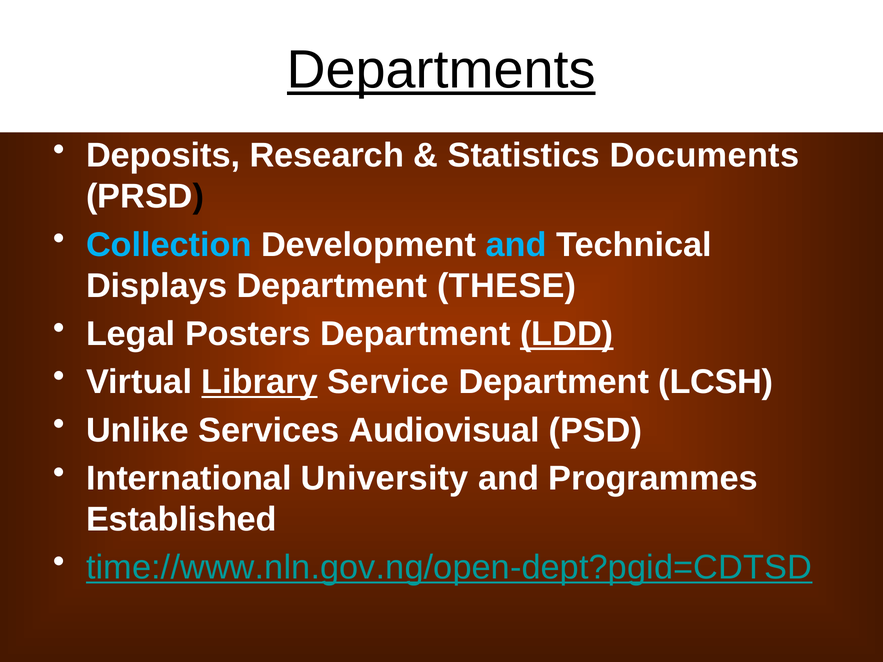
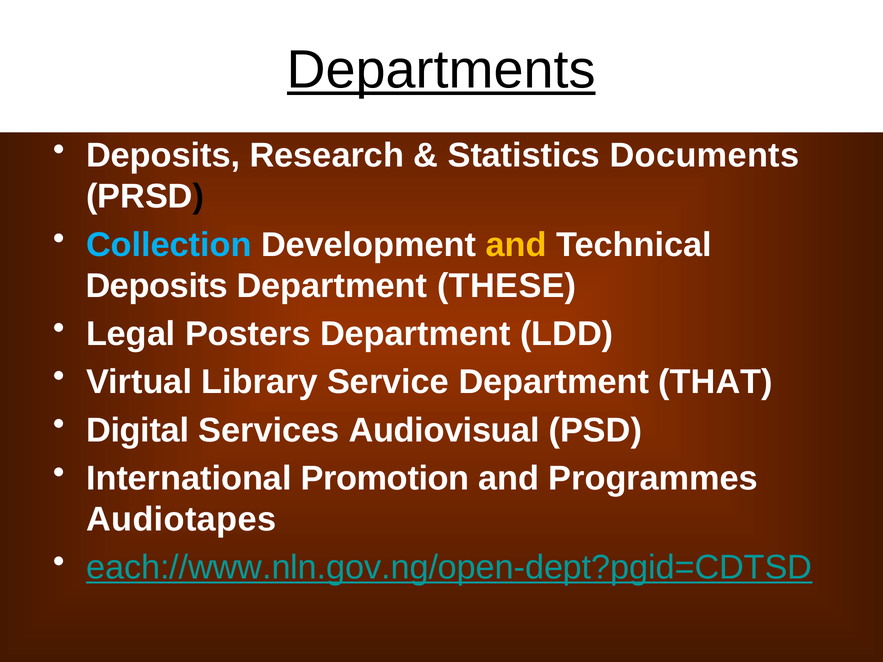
and colour: light blue -> yellow (516, 245)
Displays: Displays -> Deposits (157, 286)
LDD underline: present -> none (567, 334)
Library underline: present -> none (260, 382)
LCSH: LCSH -> THAT (716, 382)
Unlike: Unlike -> Digital (138, 430)
University: University -> Promotion (385, 478)
Established: Established -> Audiotapes (181, 520)
time://www.nln.gov.ng/open-dept?pgid=CDTSD: time://www.nln.gov.ng/open-dept?pgid=CDTSD -> each://www.nln.gov.ng/open-dept?pgid=CDTSD (449, 568)
